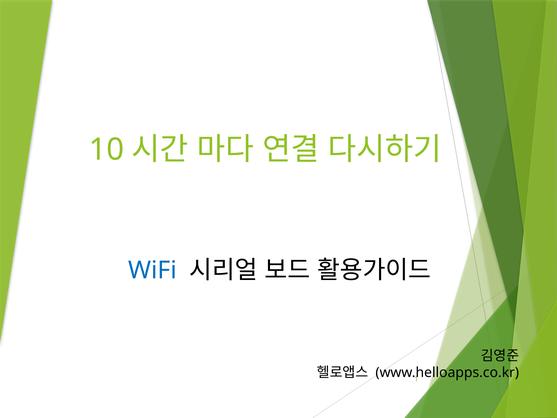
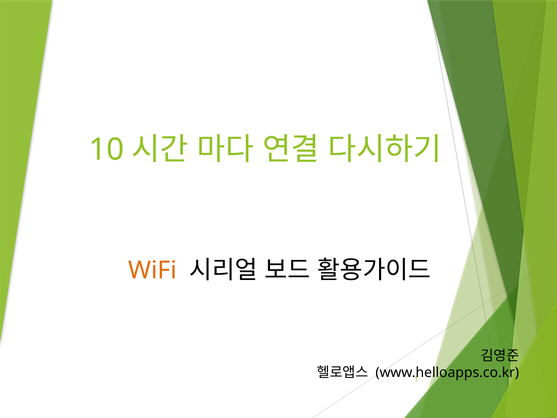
WiFi colour: blue -> orange (153, 270)
